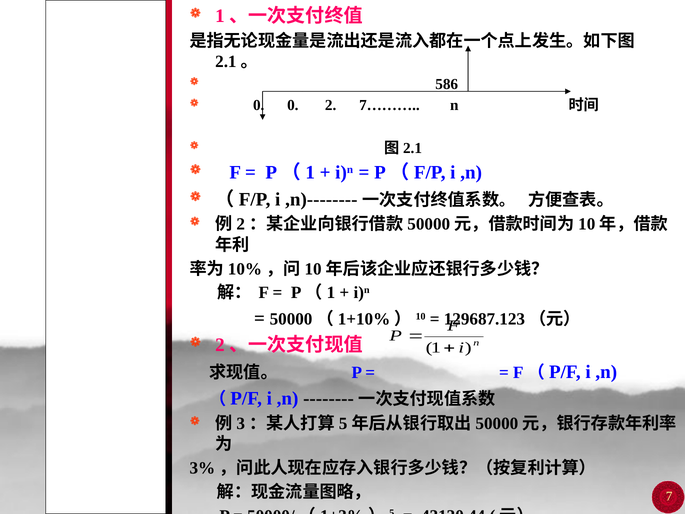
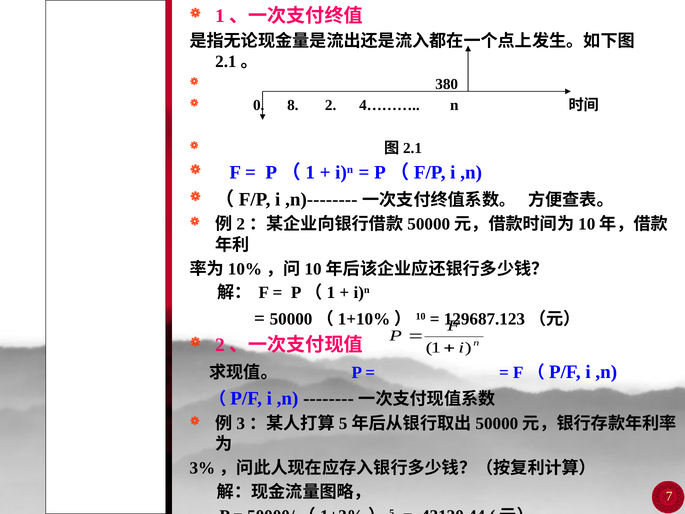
586: 586 -> 380 (447, 84)
0 0: 0 -> 8 (293, 105)
7………: 7……… -> 4……… (389, 105)
